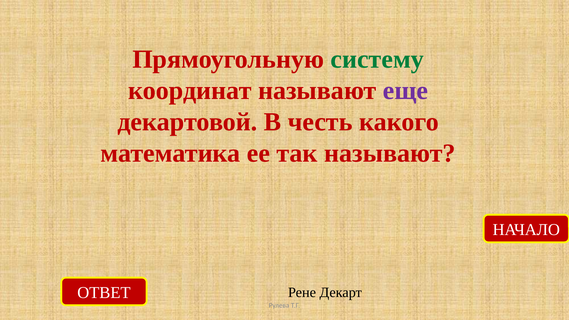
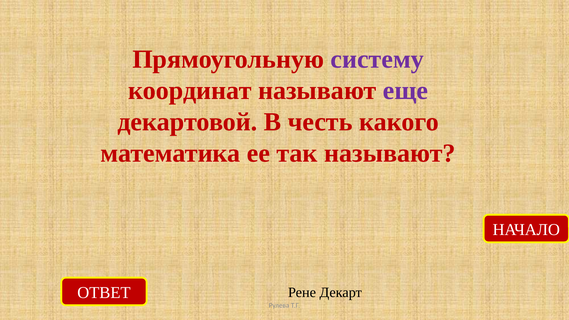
систему colour: green -> purple (377, 59)
